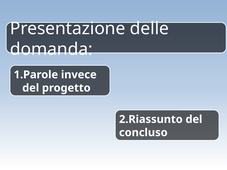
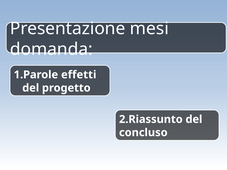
delle: delle -> mesi (149, 29)
invece: invece -> effetti (79, 75)
